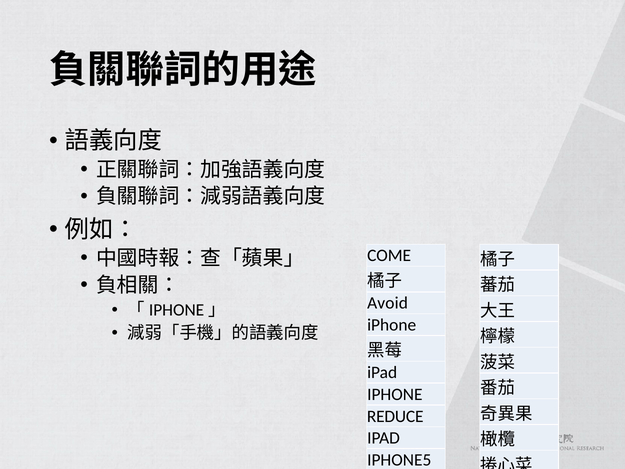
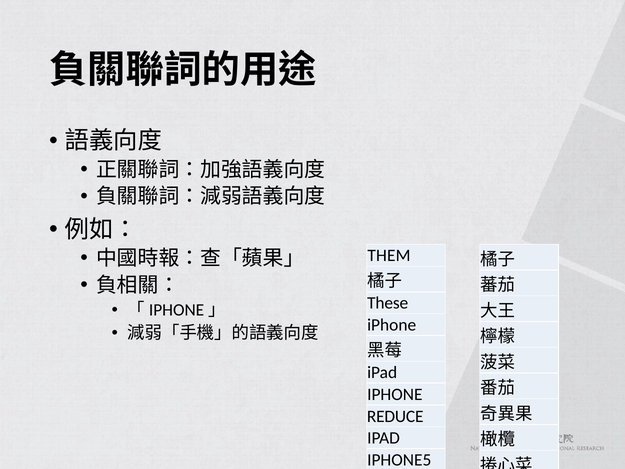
COME: COME -> THEM (389, 256)
Avoid: Avoid -> These (388, 303)
